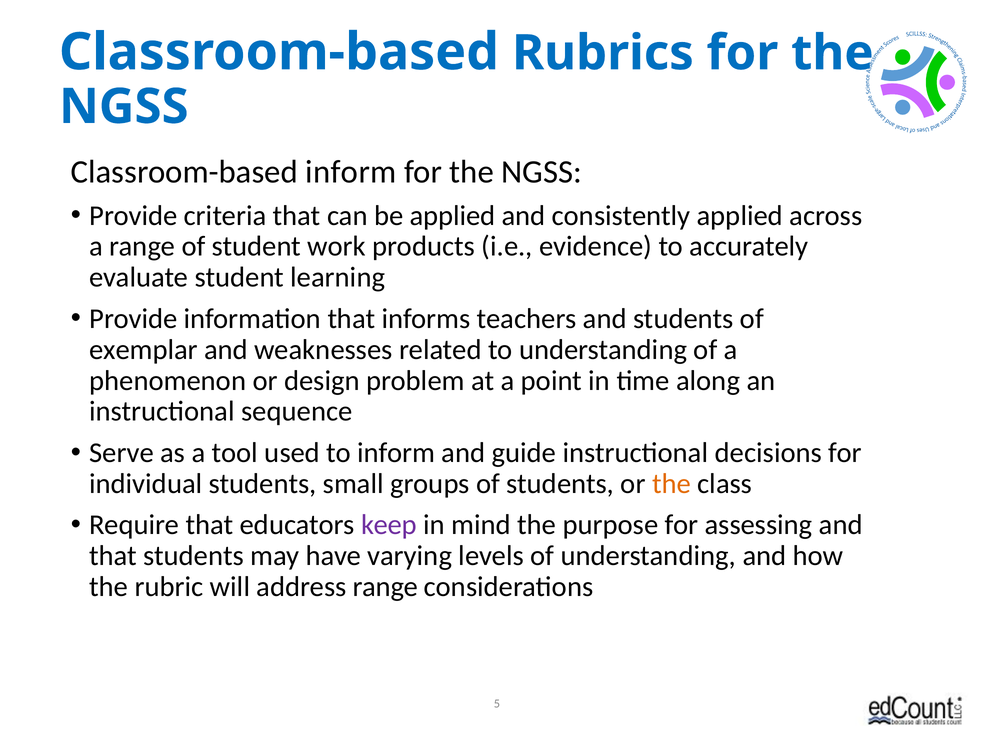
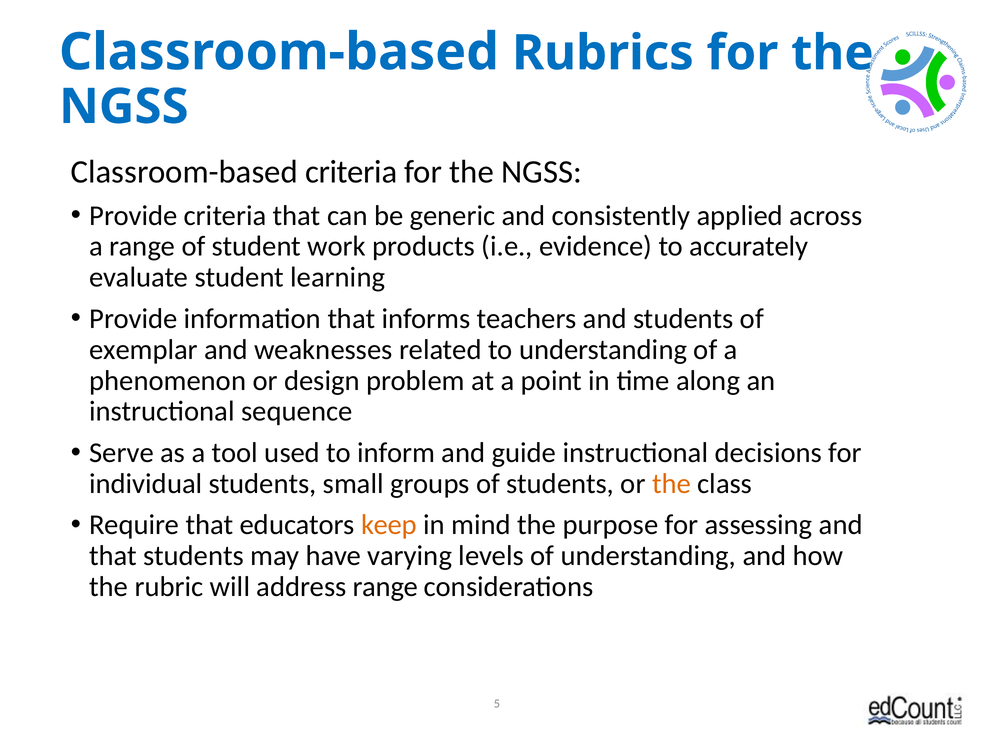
Classroom-based inform: inform -> criteria (351, 172)
be applied: applied -> generic (453, 216)
keep colour: purple -> orange (389, 525)
